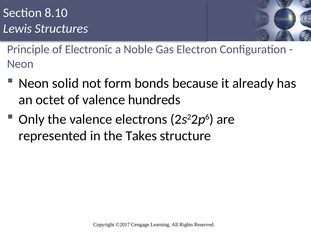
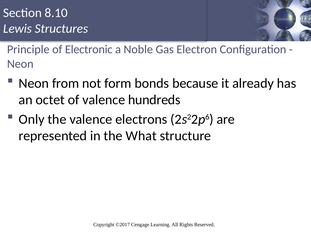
solid: solid -> from (66, 83)
Takes: Takes -> What (141, 136)
